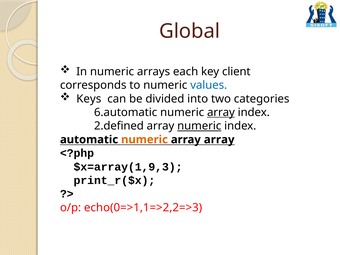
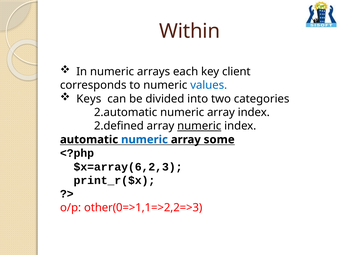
Global: Global -> Within (190, 31)
6.automatic: 6.automatic -> 2.automatic (126, 112)
array underline: present -> none (221, 112)
numeric colour: orange -> blue (144, 140)
array array: array -> some (219, 140)
$x=array(1,9,3: $x=array(1,9,3 -> $x=array(6,2,3 (128, 167)
echo(0=>1,1=>2,2=>3: echo(0=>1,1=>2,2=>3 -> other(0=>1,1=>2,2=>3 (143, 208)
